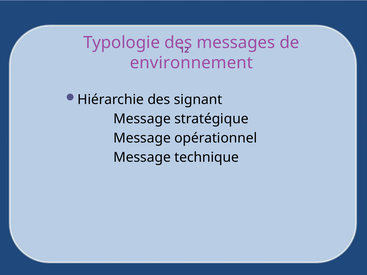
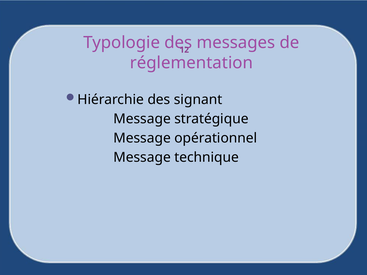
environnement: environnement -> réglementation (191, 63)
